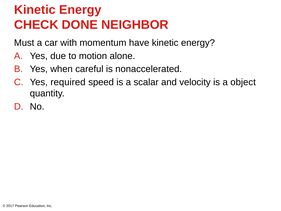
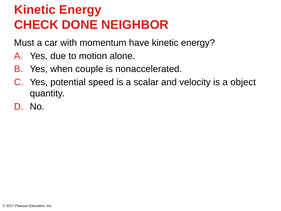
careful: careful -> couple (89, 69)
required: required -> potential (68, 82)
